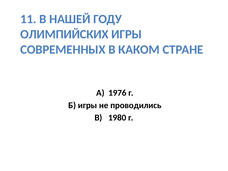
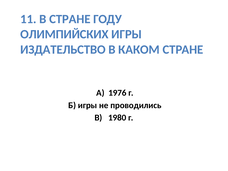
В НАШЕЙ: НАШЕЙ -> СТРАНЕ (70, 19)
СОВРЕМЕННЫХ: СОВРЕМЕННЫХ -> ИЗДАТЕЛЬСТВО (63, 49)
